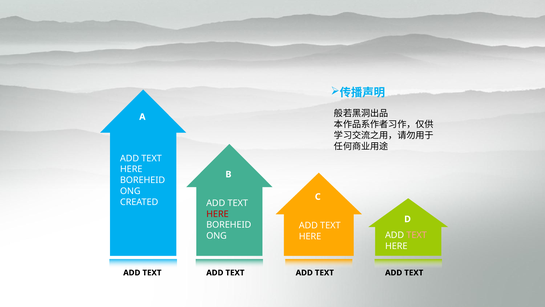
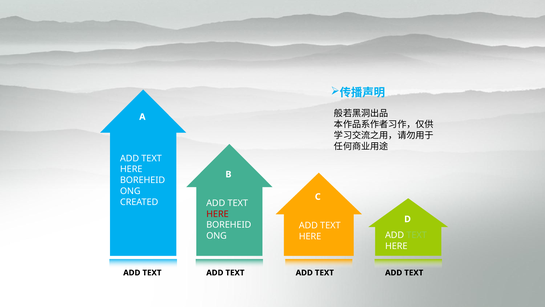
TEXT colour: pink -> light green (417, 235)
